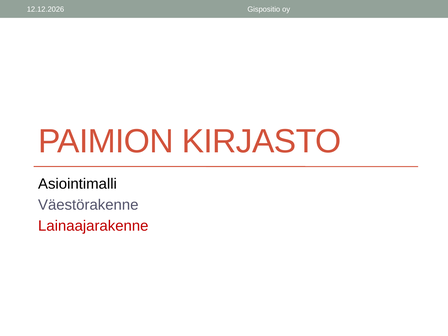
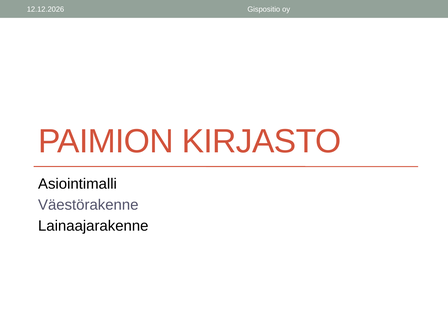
Lainaajarakenne colour: red -> black (93, 226)
